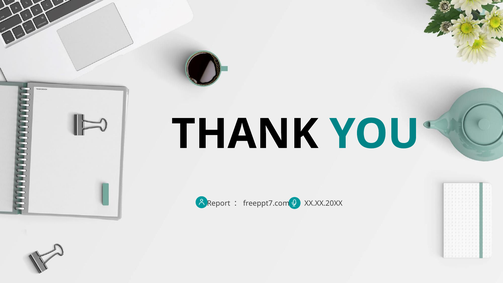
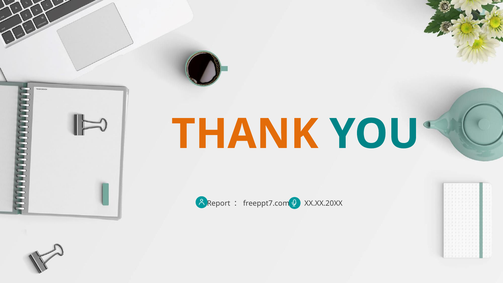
THANK colour: black -> orange (245, 134)
